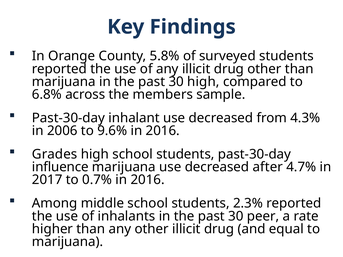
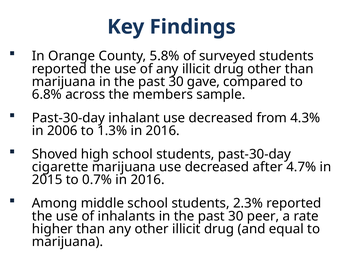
30 high: high -> gave (203, 82)
9.6%: 9.6% -> 1.3% (112, 131)
Grades: Grades -> Shoved (55, 154)
influence: influence -> cigarette (60, 167)
2017: 2017 -> 2015 (47, 180)
